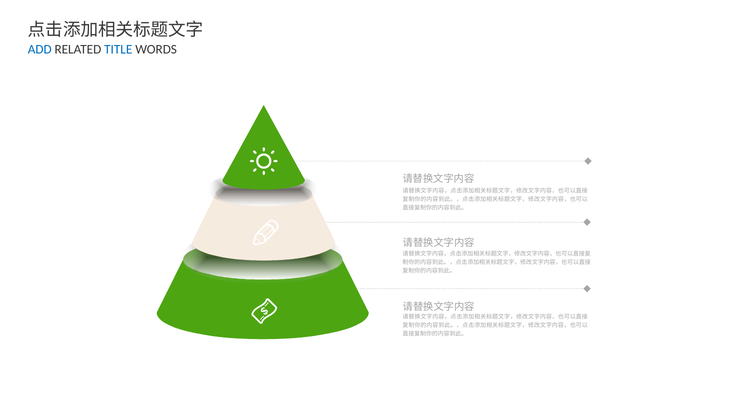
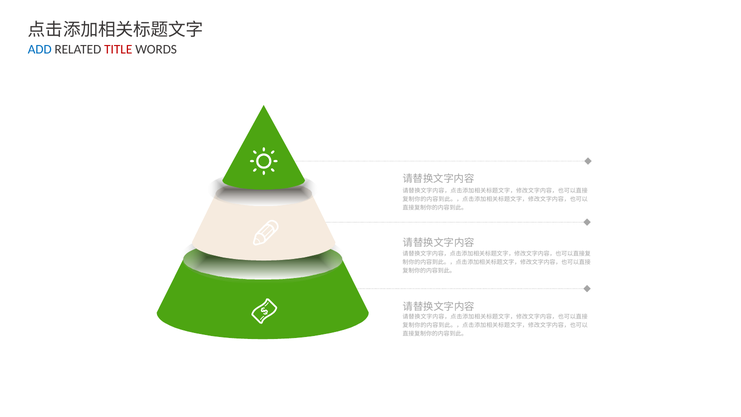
TITLE colour: blue -> red (118, 49)
